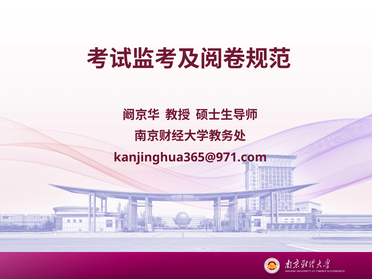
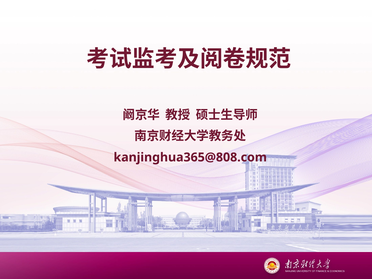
kanjinghua365@971.com: kanjinghua365@971.com -> kanjinghua365@808.com (190, 157)
